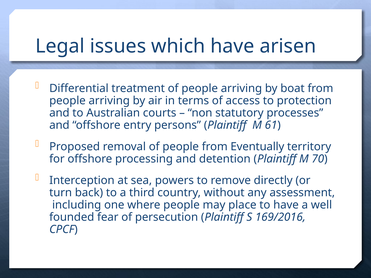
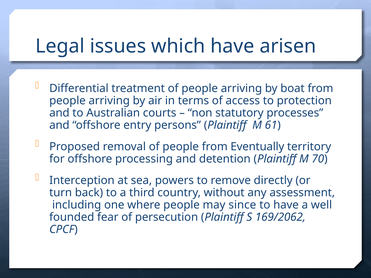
place: place -> since (242, 205)
169/2016: 169/2016 -> 169/2062 (280, 217)
